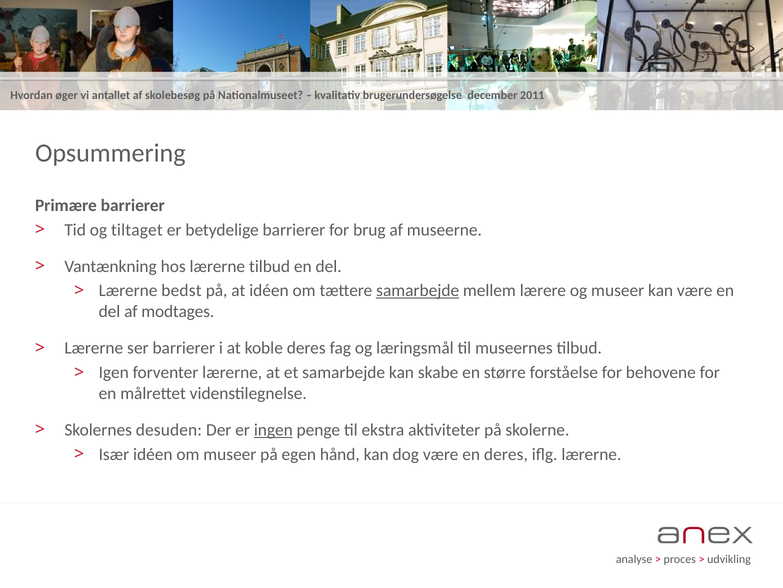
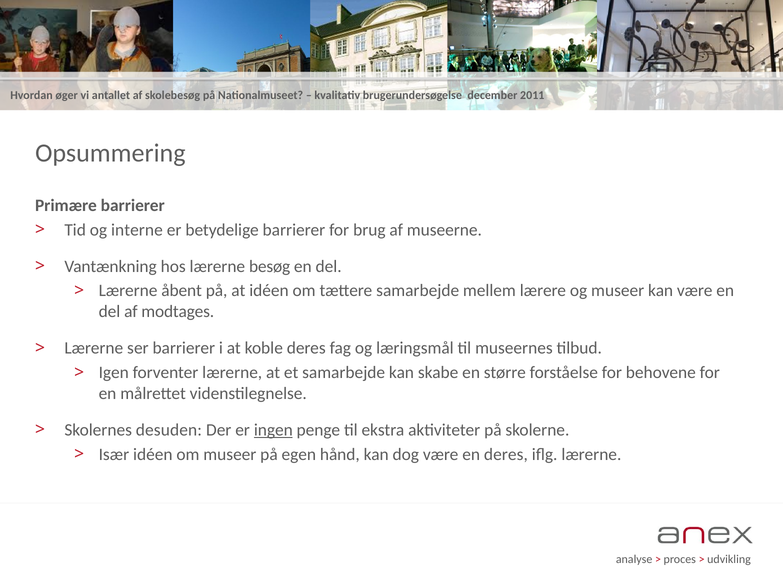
tiltaget: tiltaget -> interne (137, 230)
lærerne tilbud: tilbud -> besøg (270, 266)
bedst: bedst -> åbent (182, 290)
samarbejde underline: present -> none (418, 290)
